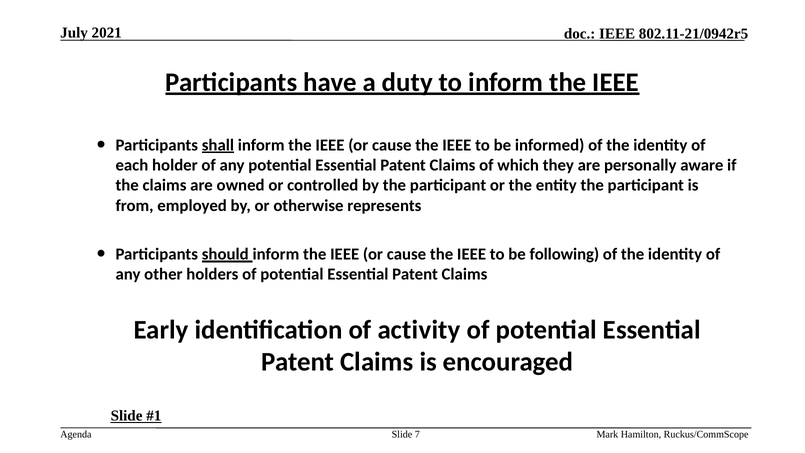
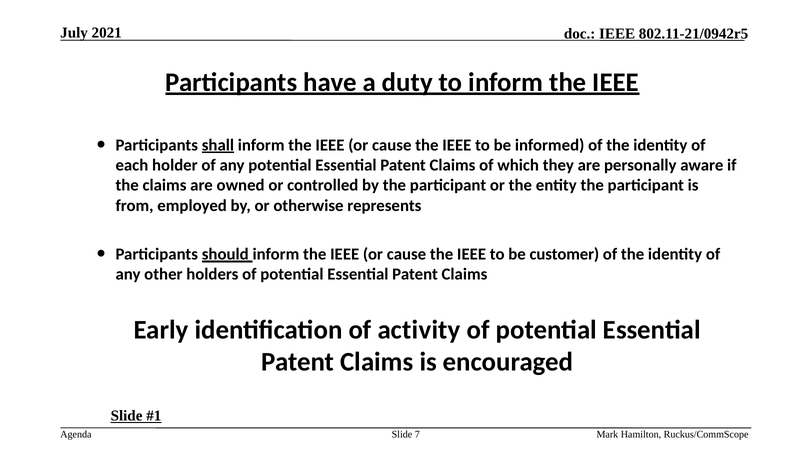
following: following -> customer (564, 254)
